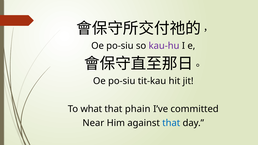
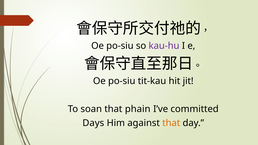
what: what -> soan (91, 109)
Near: Near -> Days (93, 123)
that colour: blue -> orange (171, 123)
